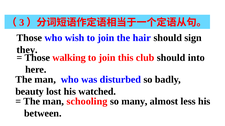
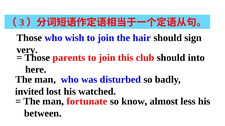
they: they -> very (27, 50)
walking: walking -> parents (69, 58)
beauty: beauty -> invited (30, 92)
schooling: schooling -> fortunate (87, 102)
many: many -> know (134, 102)
